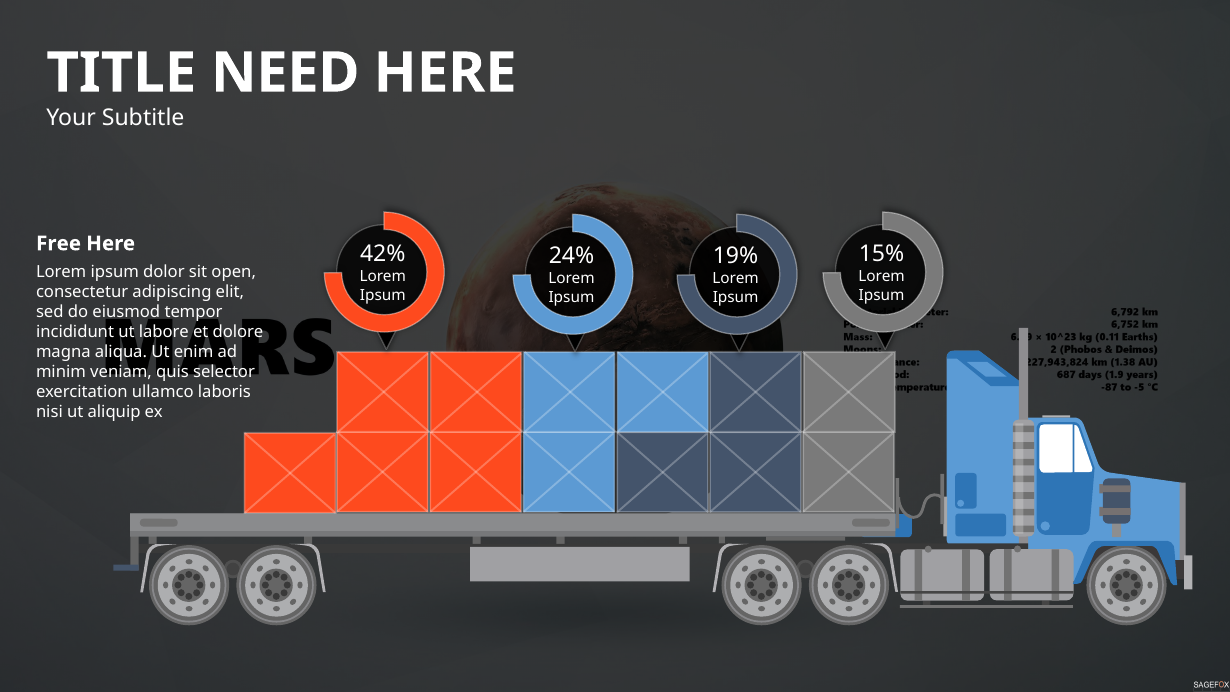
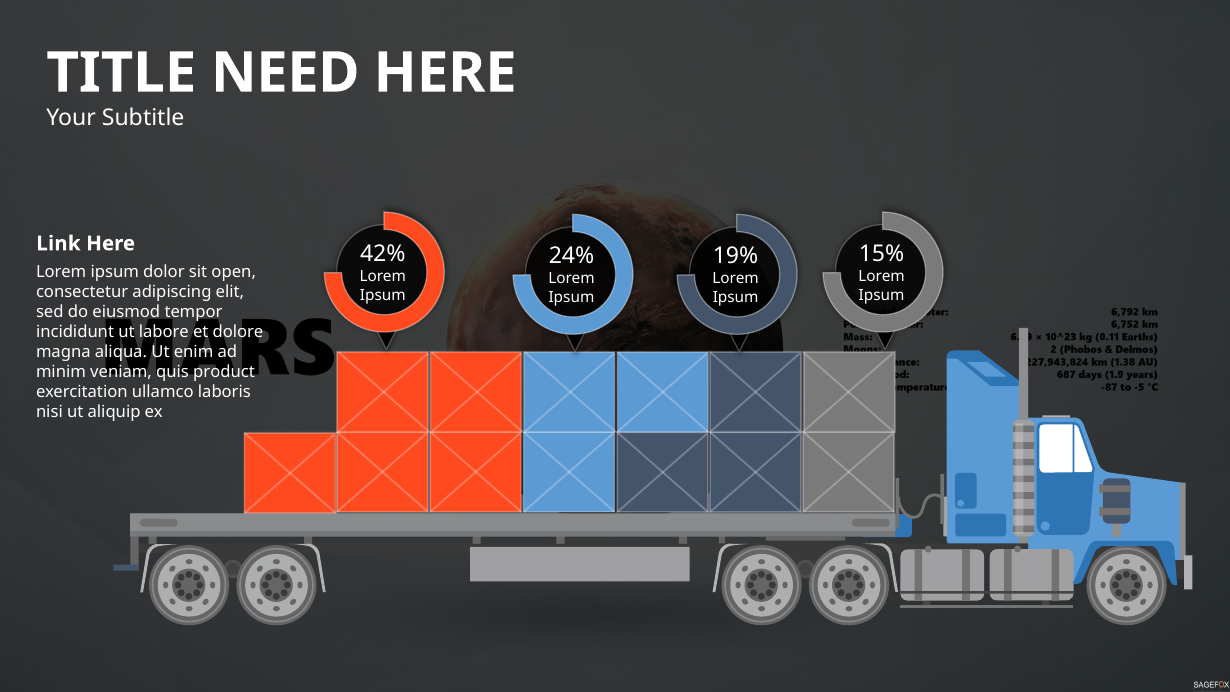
Free: Free -> Link (58, 244)
selector: selector -> product (224, 372)
